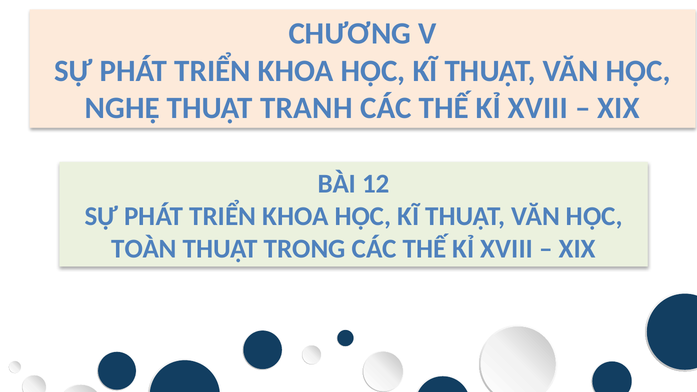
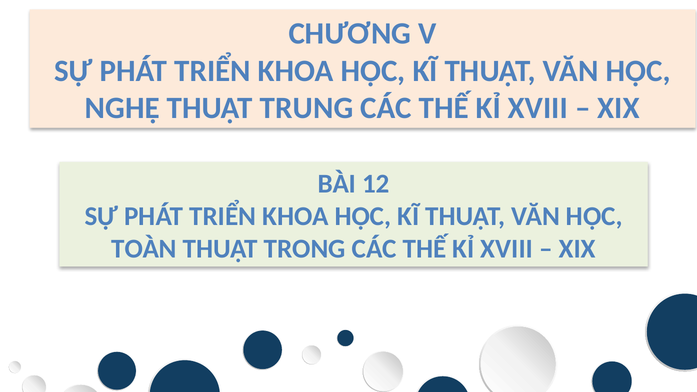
TRANH: TRANH -> TRUNG (306, 108)
